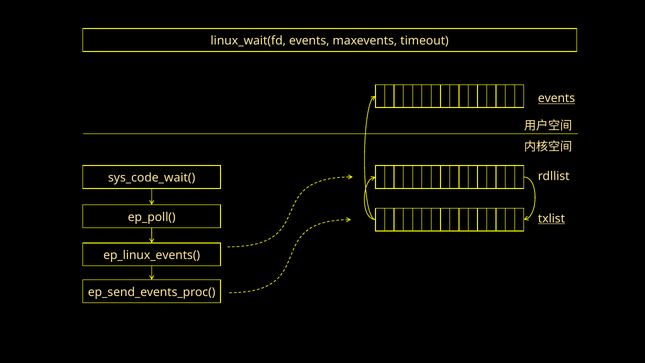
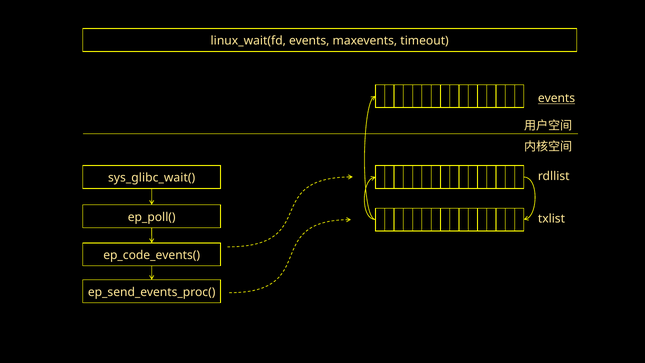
sys_code_wait(: sys_code_wait( -> sys_glibc_wait( (152, 178)
txlist underline: present -> none (551, 218)
ep_linux_events(: ep_linux_events( -> ep_code_events( (152, 255)
